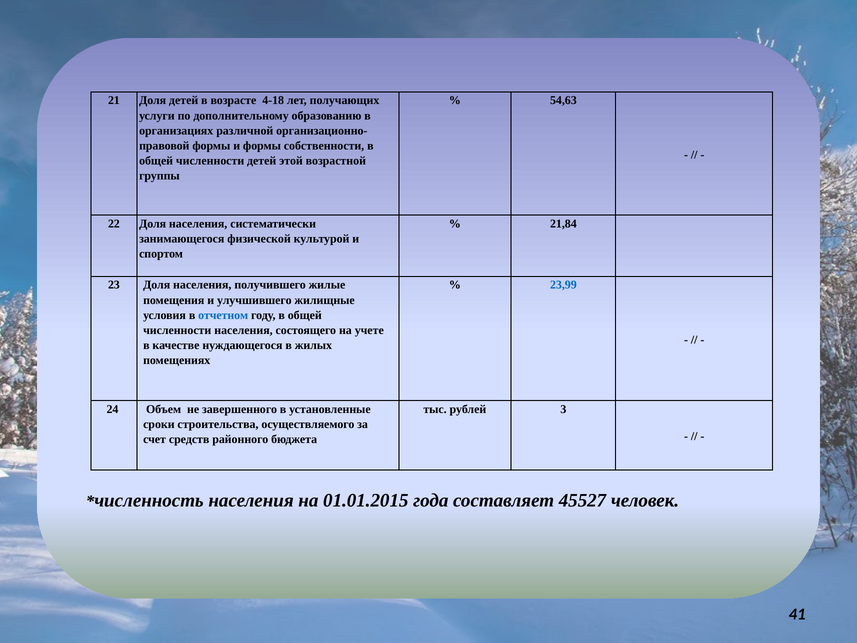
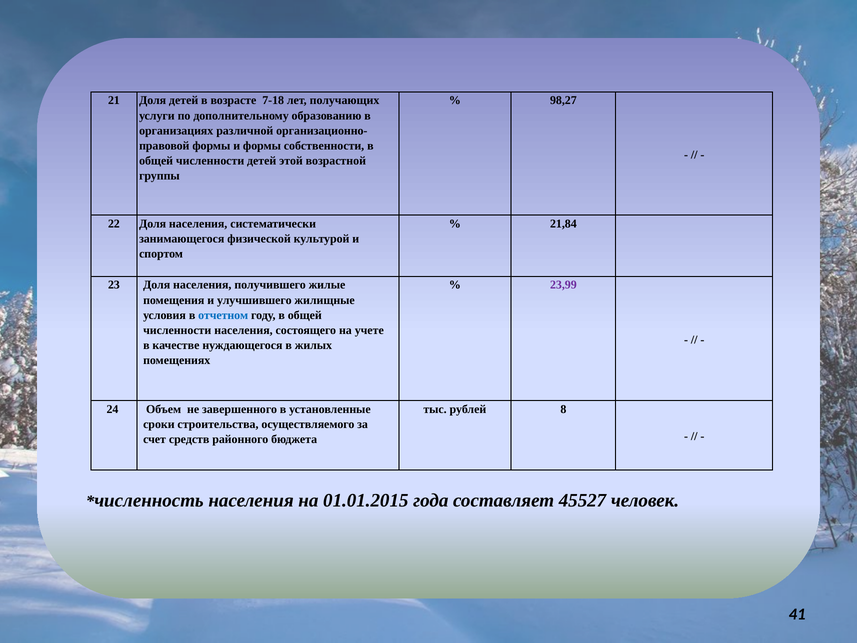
4-18: 4-18 -> 7-18 (273, 100)
54,63: 54,63 -> 98,27 (563, 100)
23,99 colour: blue -> purple (563, 285)
3: 3 -> 8 (563, 409)
